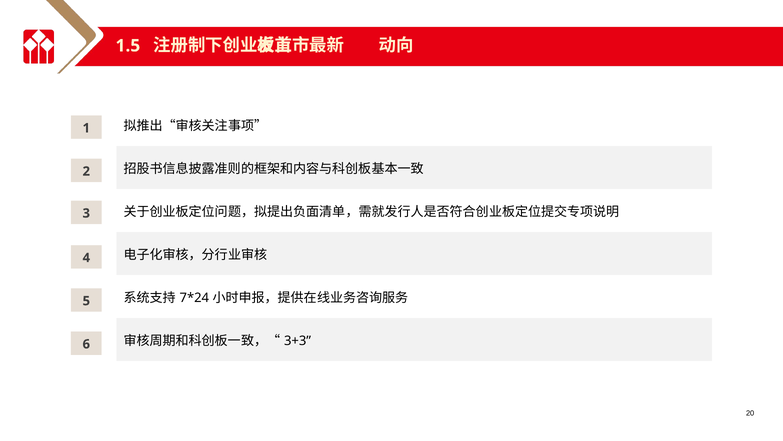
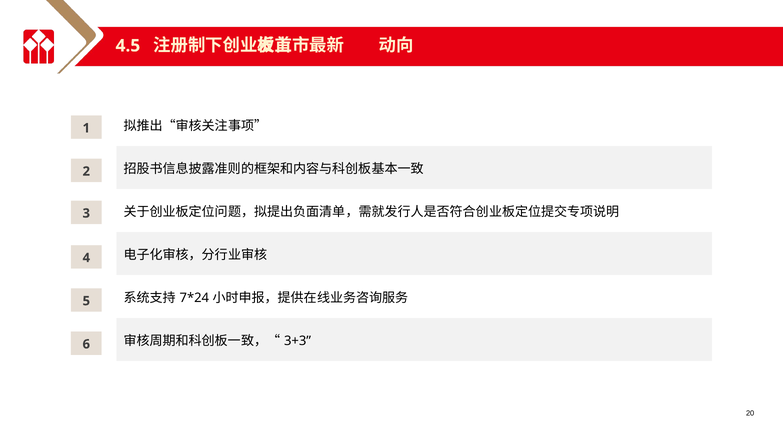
1.5: 1.5 -> 4.5 (128, 46)
